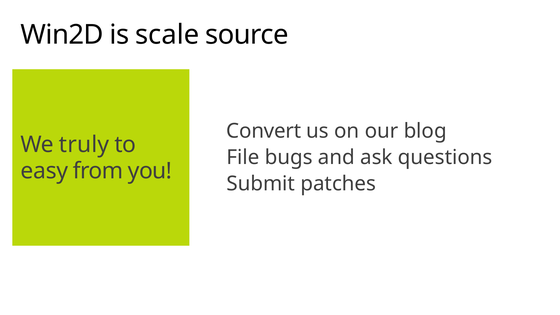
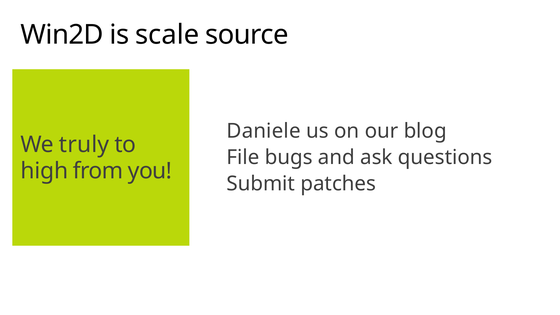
Convert: Convert -> Daniele (264, 131)
easy: easy -> high (44, 171)
